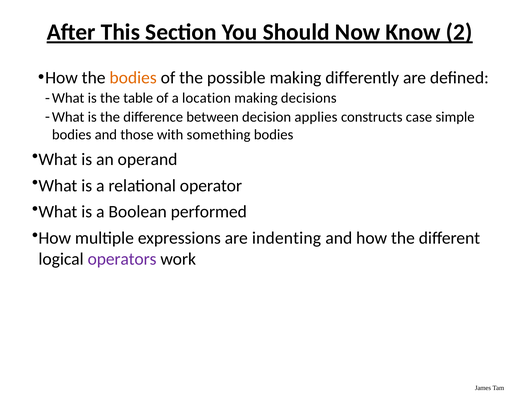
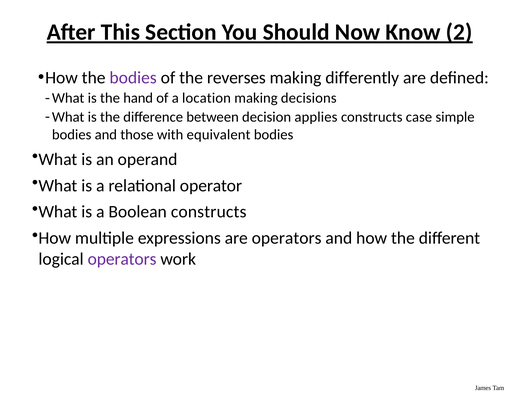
bodies colour: orange -> purple (133, 78)
possible: possible -> reverses (236, 78)
table: table -> hand (138, 98)
something: something -> equivalent (219, 135)
Boolean performed: performed -> constructs (209, 212)
are indenting: indenting -> operators (287, 238)
